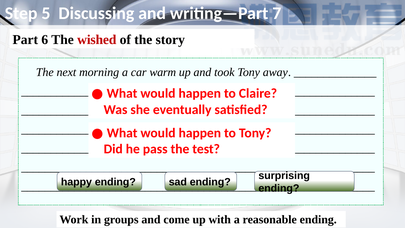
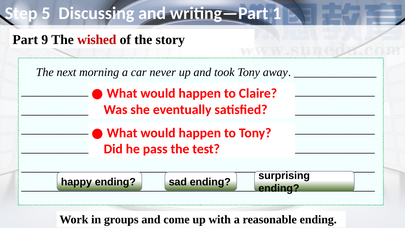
7: 7 -> 1 (277, 13)
6: 6 -> 9 (45, 40)
warm: warm -> never (163, 72)
